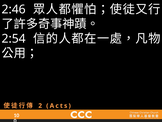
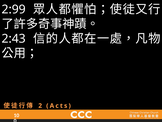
2:46: 2:46 -> 2:99 (14, 9)
2:54: 2:54 -> 2:43 (14, 38)
